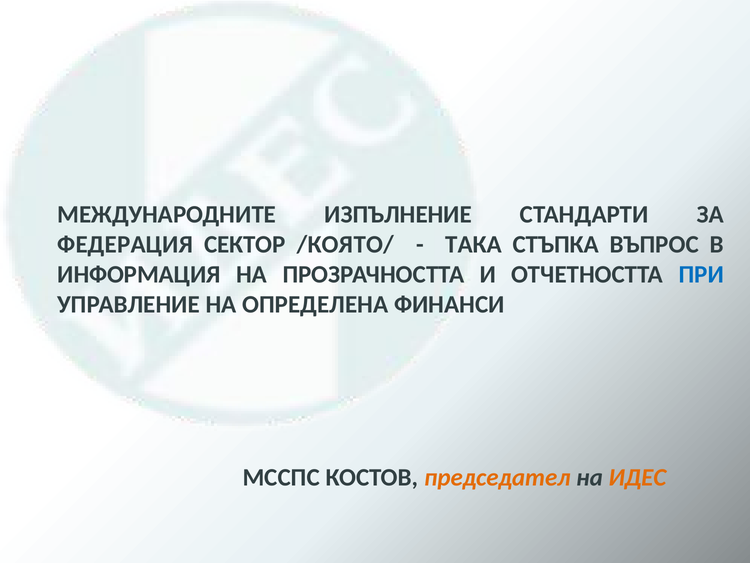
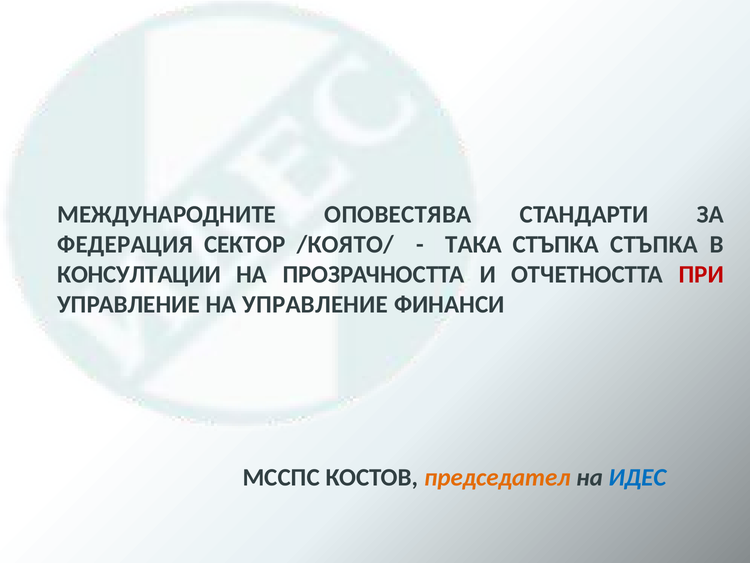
ИЗПЪЛНЕНИЕ: ИЗПЪЛНЕНИЕ -> ОПОВЕСТЯВА (398, 214)
СТЪПКА ВЪПРОС: ВЪПРОС -> СТЪПКА (654, 244)
ИНФОРМАЦИЯ: ИНФОРМАЦИЯ -> КОНСУЛТАЦИИ (139, 274)
ПРИ colour: blue -> red (701, 274)
НА ОПРЕДЕЛЕНА: ОПРЕДЕЛЕНА -> УПРАВЛЕНИЕ (315, 304)
ИДЕС colour: orange -> blue (637, 477)
